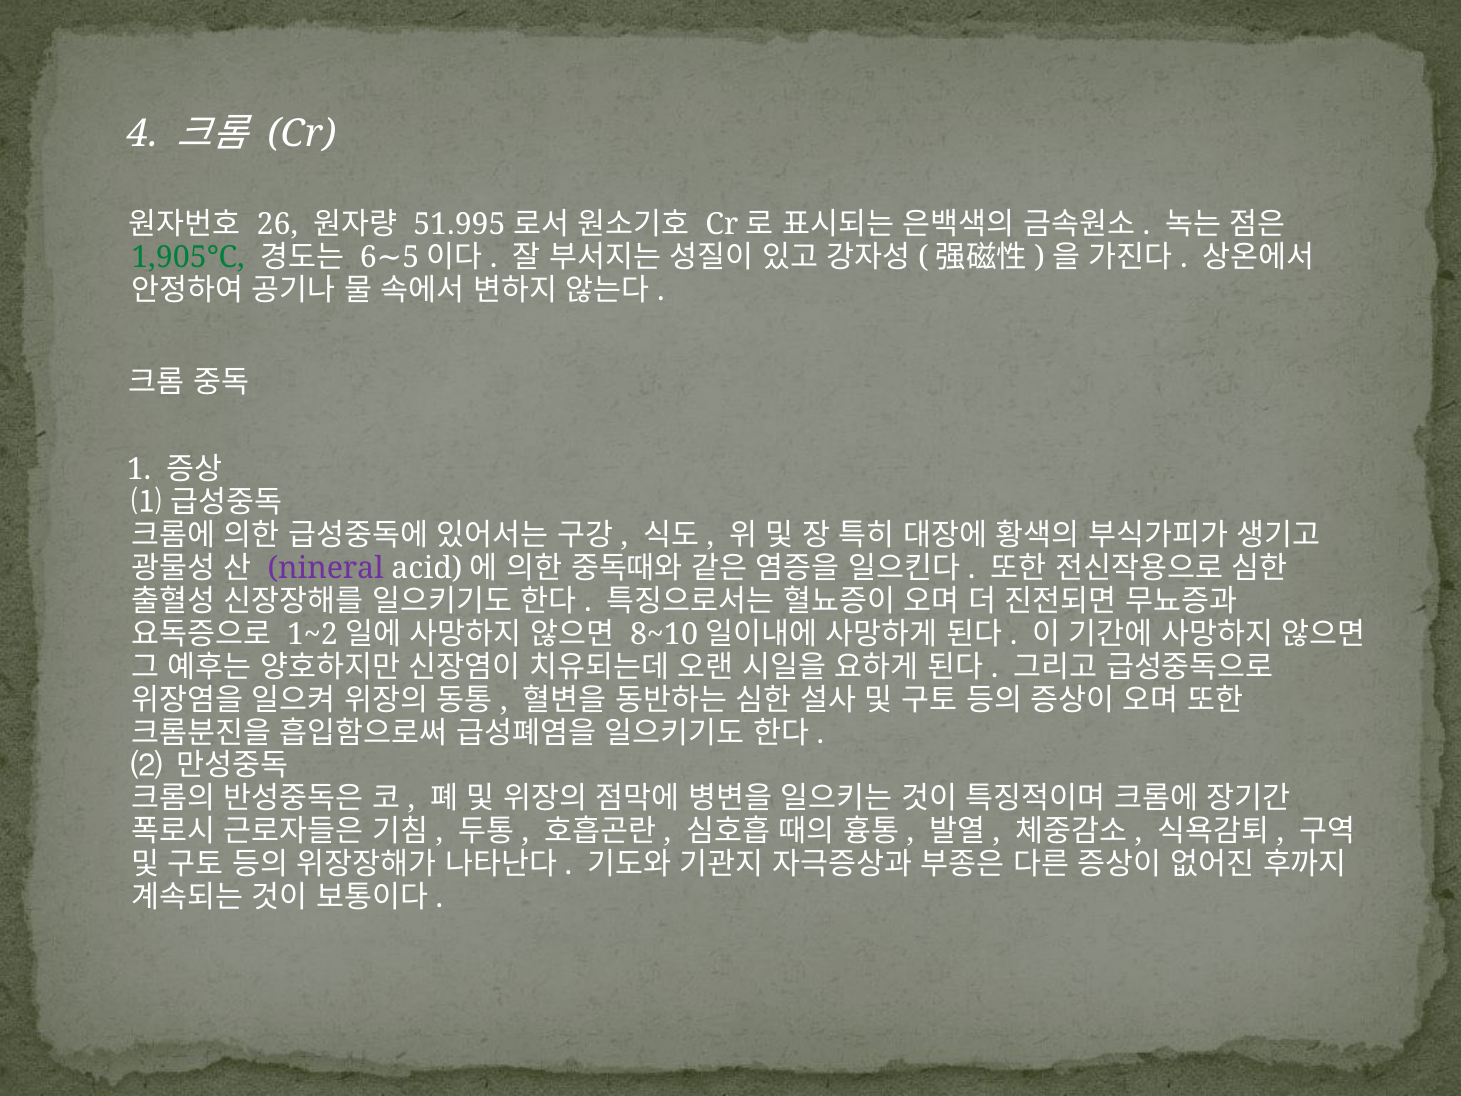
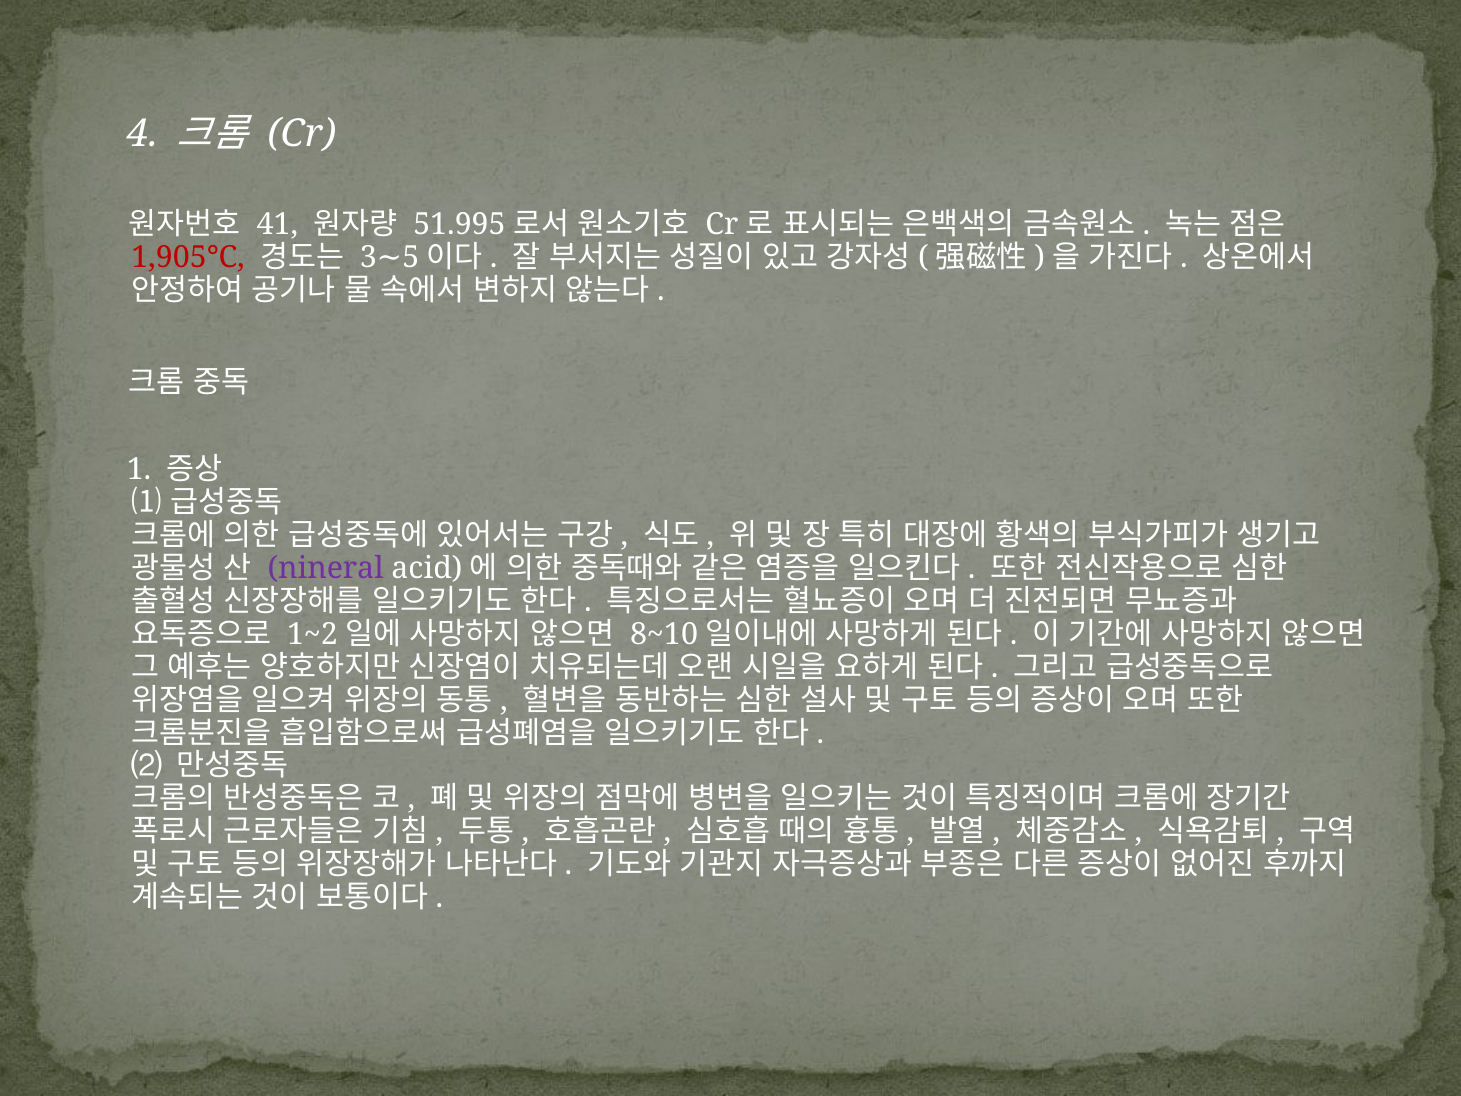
26: 26 -> 41 (277, 225)
1,905℃ colour: green -> red (188, 258)
6: 6 -> 3 (368, 258)
